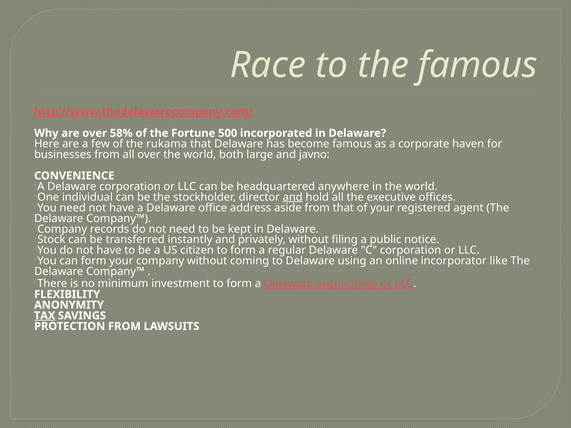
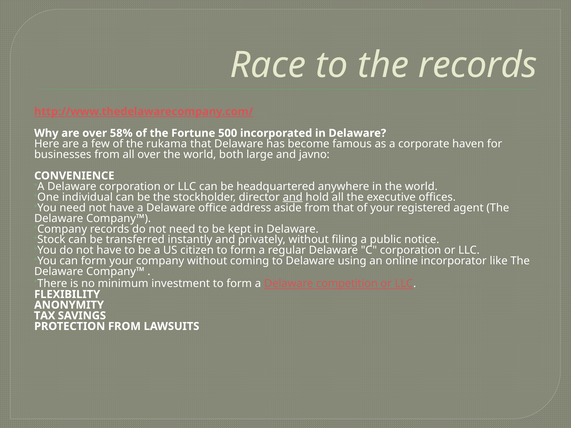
the famous: famous -> records (478, 65)
autonomije: autonomije -> competition (347, 284)
TAX underline: present -> none (45, 316)
